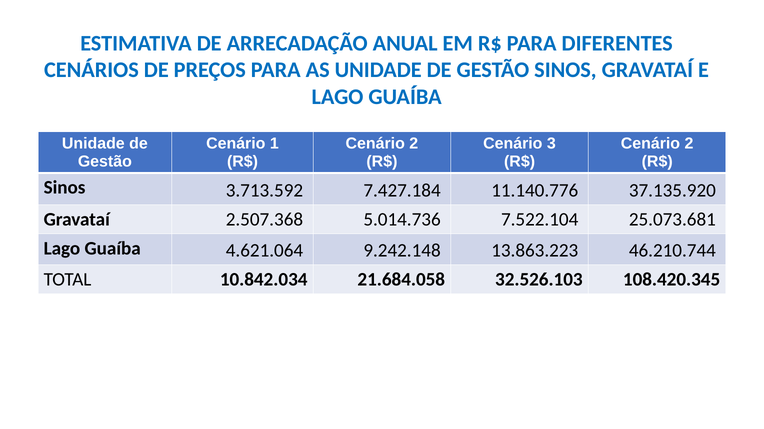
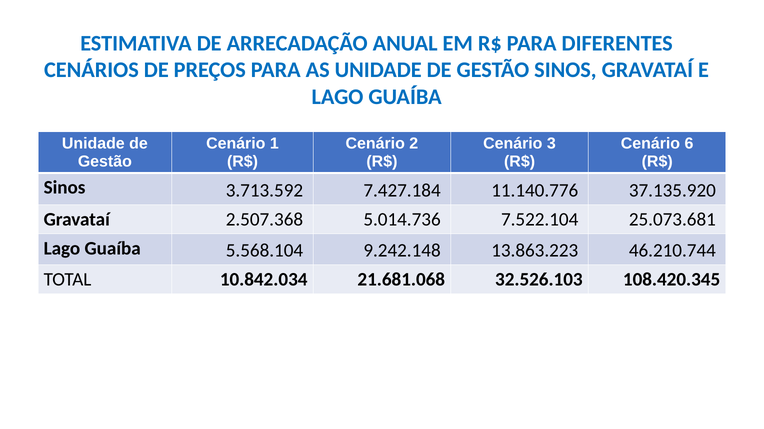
2: 2 -> 6 (689, 144)
4.621.064: 4.621.064 -> 5.568.104 (264, 251)
21.684.058: 21.684.058 -> 21.681.068 (401, 280)
